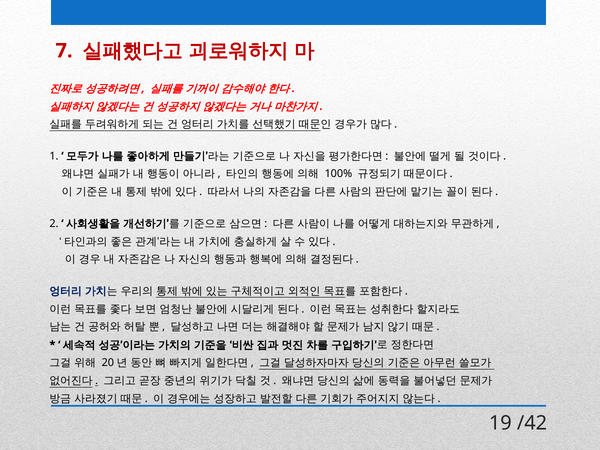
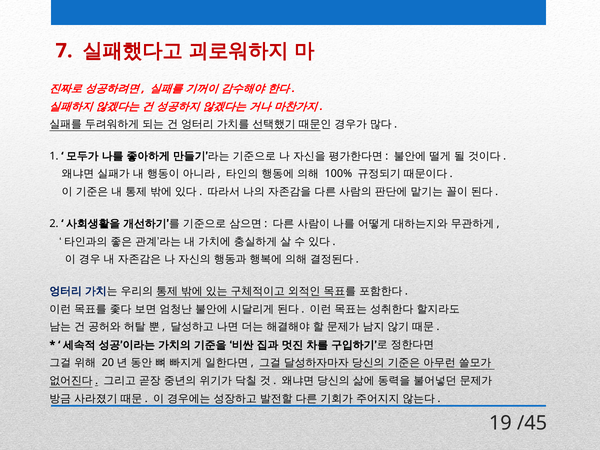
/42: /42 -> /45 (532, 423)
